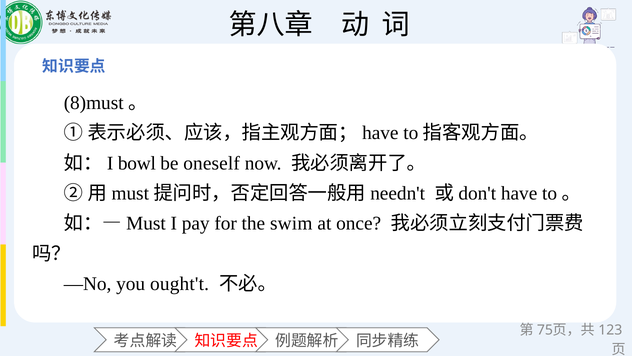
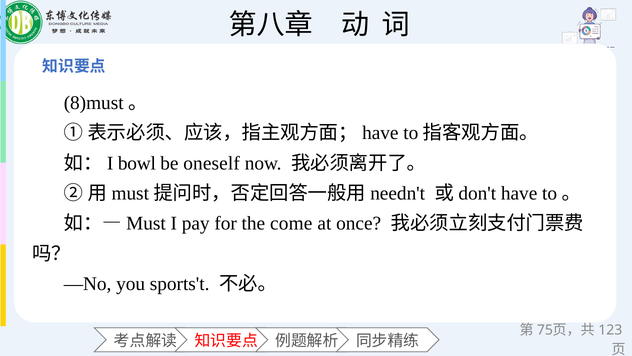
swim: swim -> come (291, 223)
ought't: ought't -> sports't (180, 283)
